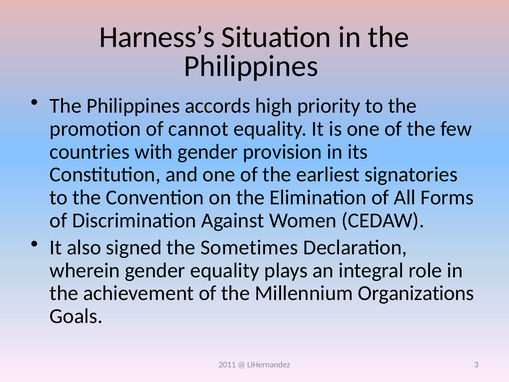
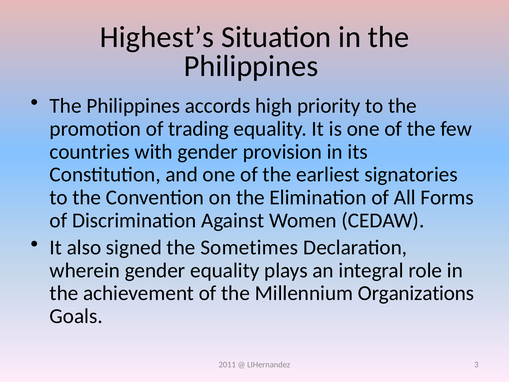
Harness’s: Harness’s -> Highest’s (157, 37)
cannot: cannot -> trading (199, 129)
